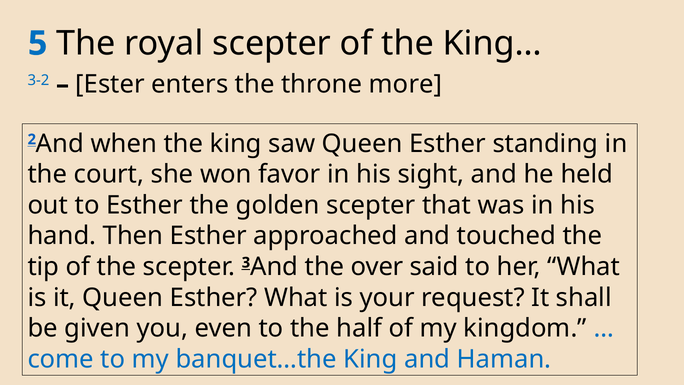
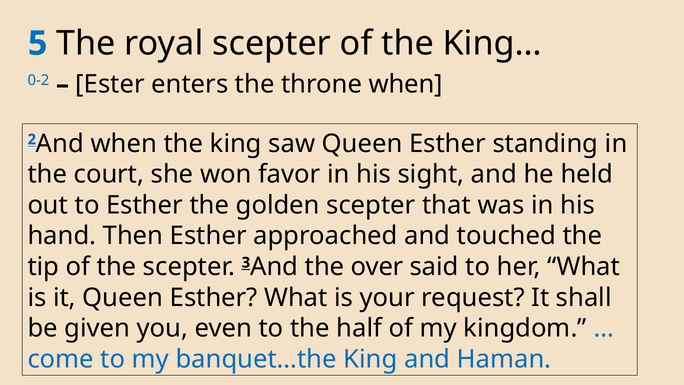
3-2: 3-2 -> 0-2 (38, 80)
throne more: more -> when (406, 84)
